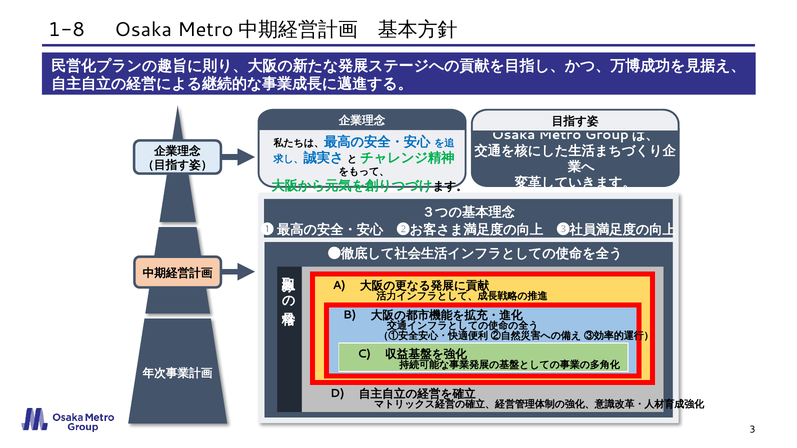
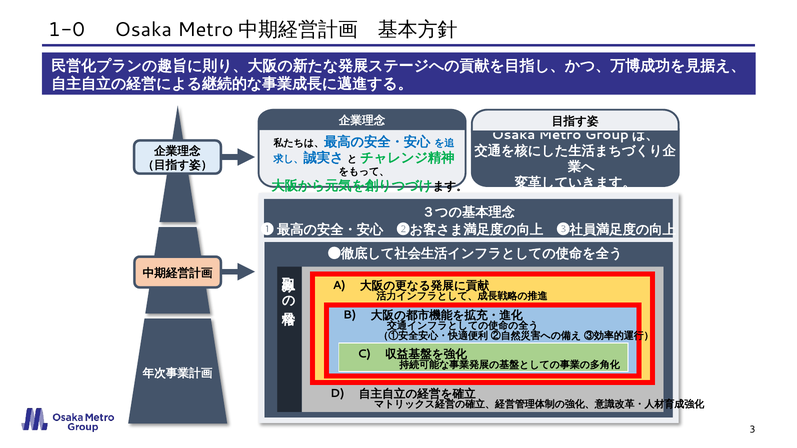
1-8: 1-8 -> 1-0 (66, 30)
